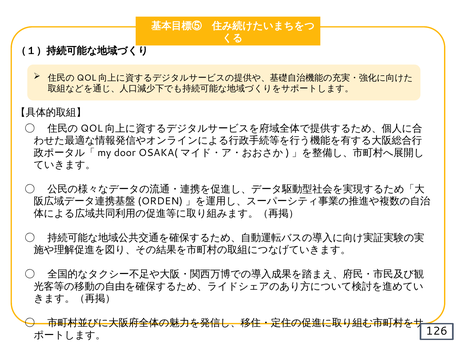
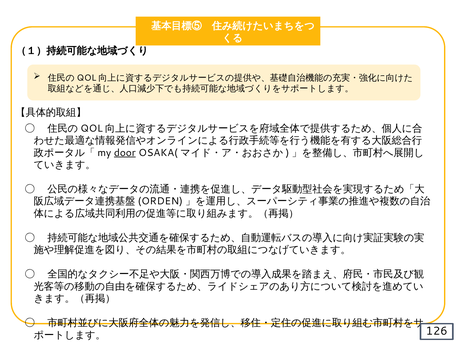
door underline: none -> present (125, 153)
